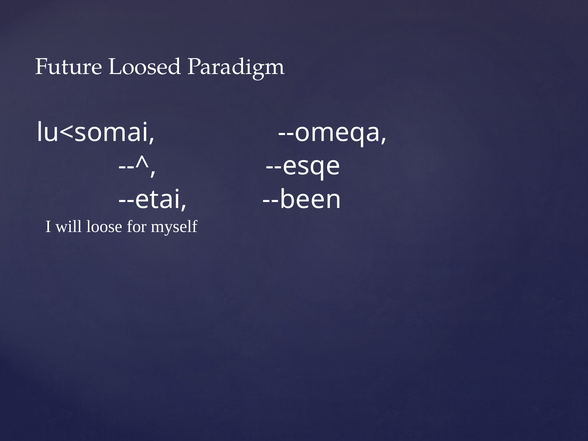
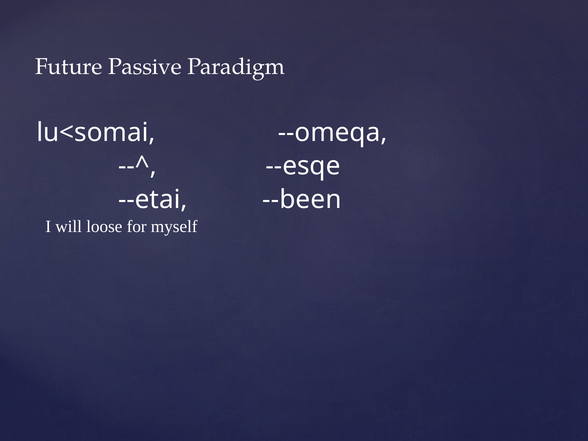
Loosed: Loosed -> Passive (145, 67)
